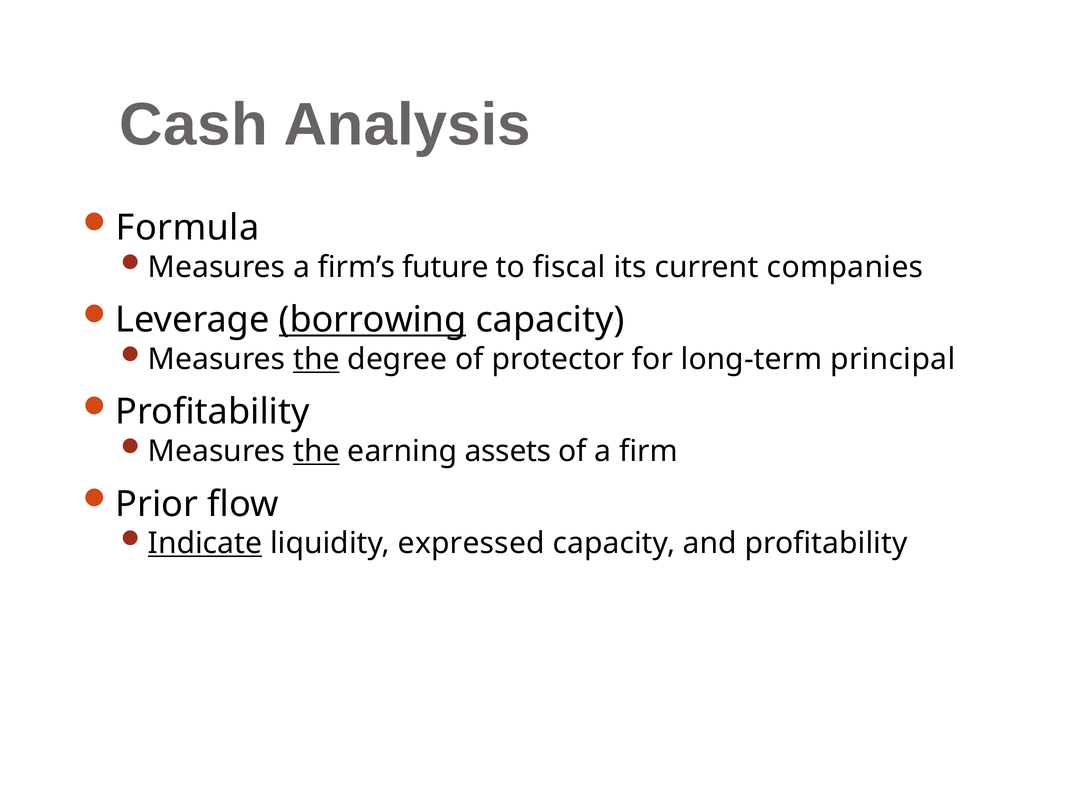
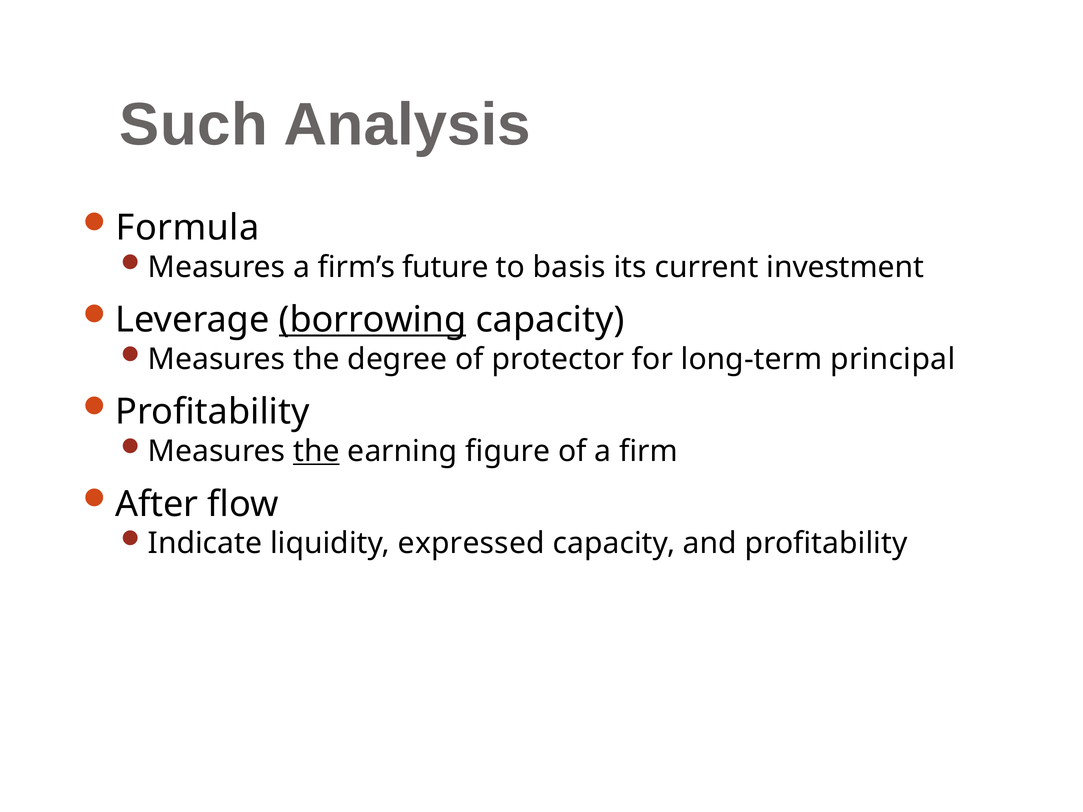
Cash: Cash -> Such (194, 125)
fiscal: fiscal -> basis (569, 267)
companies: companies -> investment (845, 267)
the underline: present -> none (316, 359)
assets: assets -> figure (508, 451)
Prior: Prior -> After (157, 504)
Indicate underline: present -> none (205, 544)
